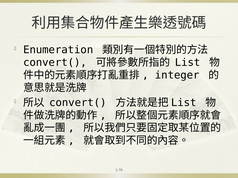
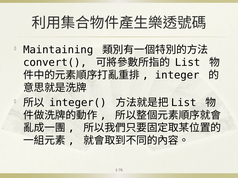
Enumeration: Enumeration -> Maintaining (58, 50)
convert(: convert( -> integer( (78, 103)
